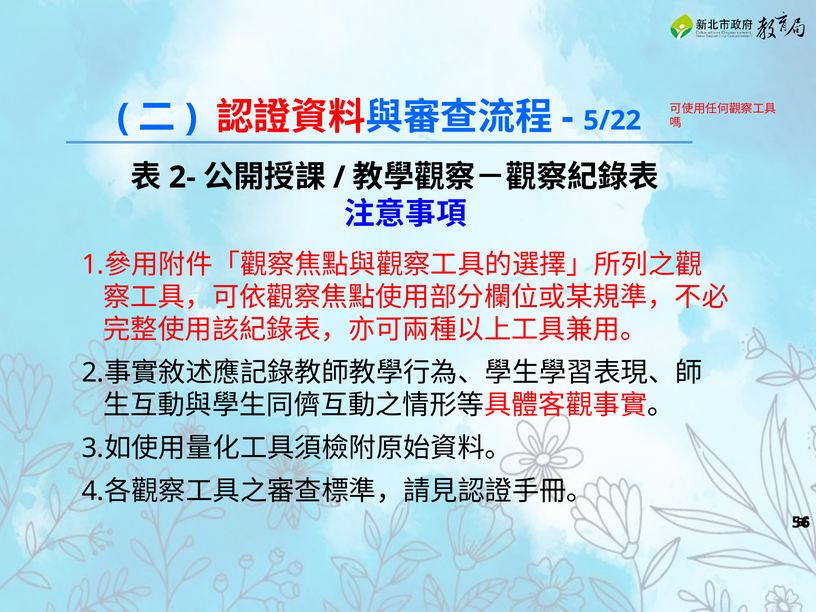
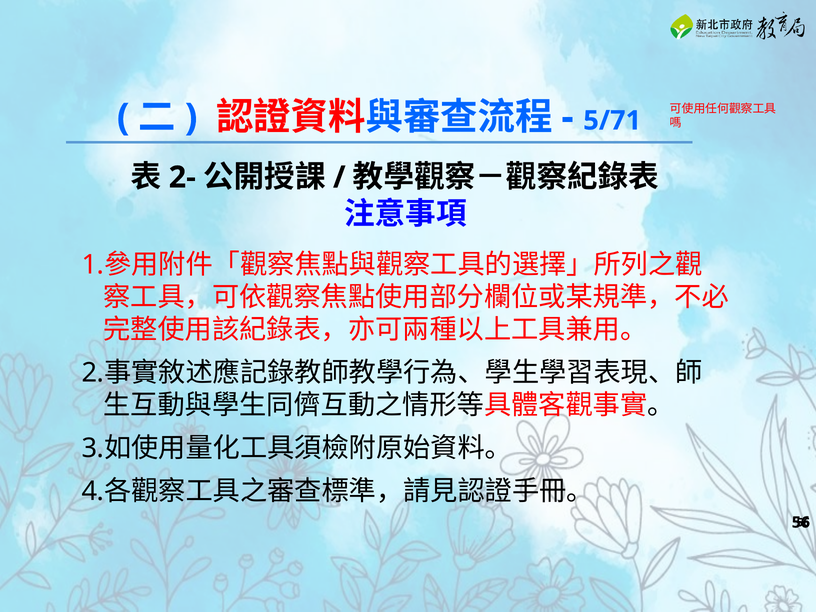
5/22: 5/22 -> 5/71 (612, 121)
